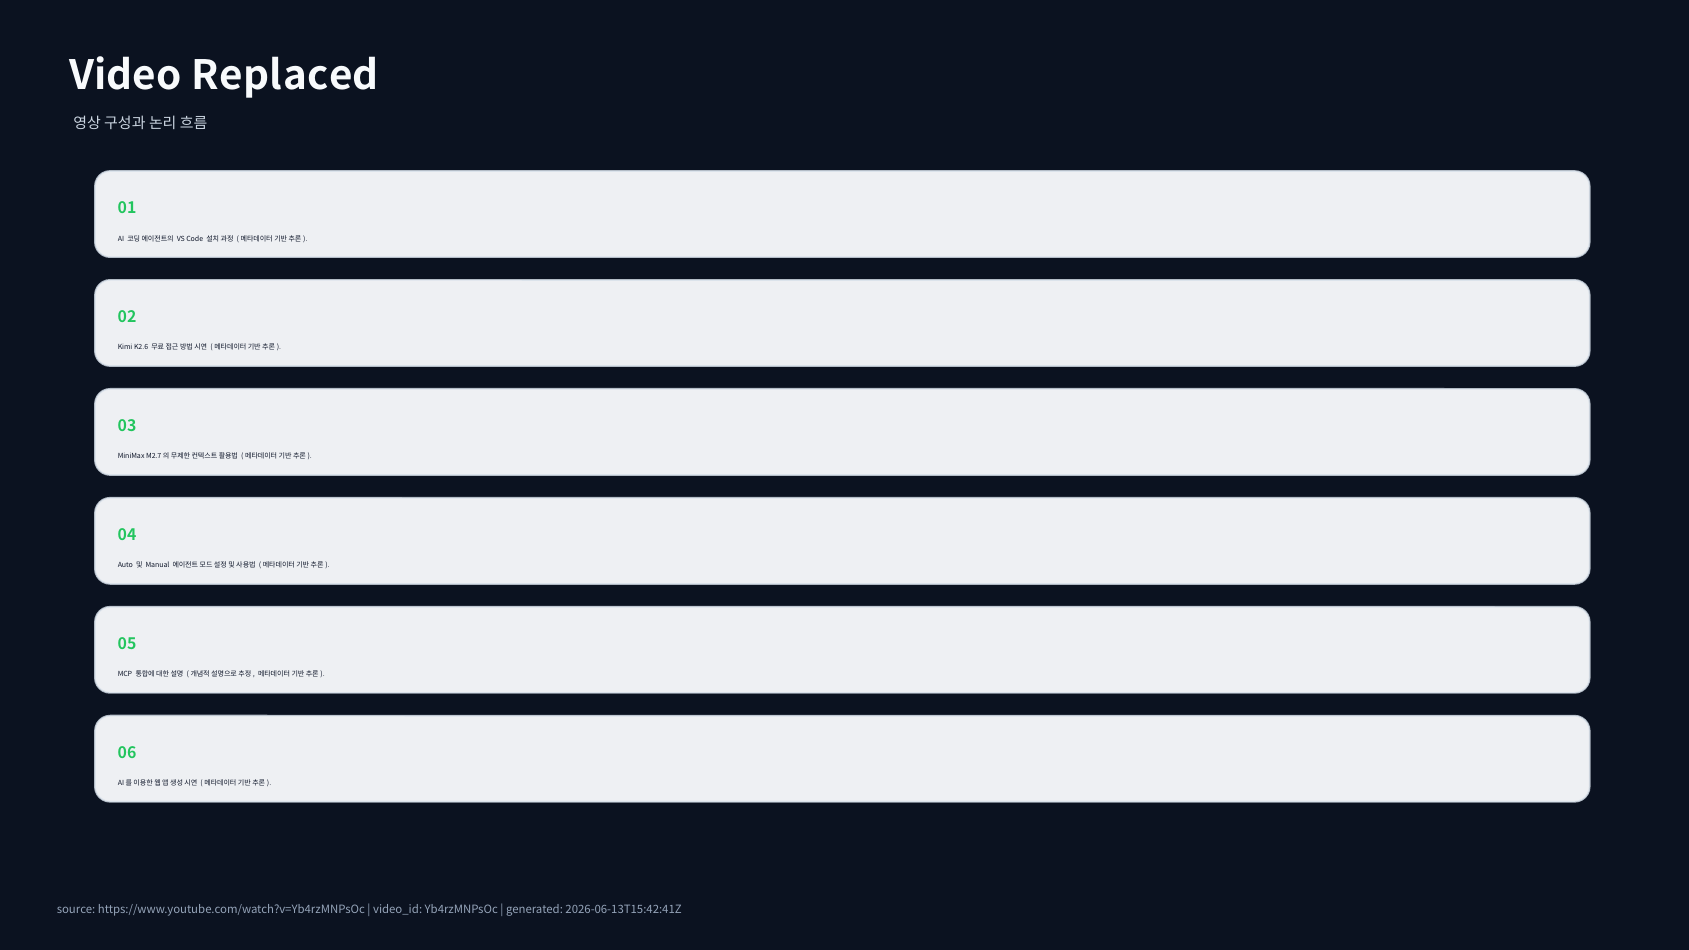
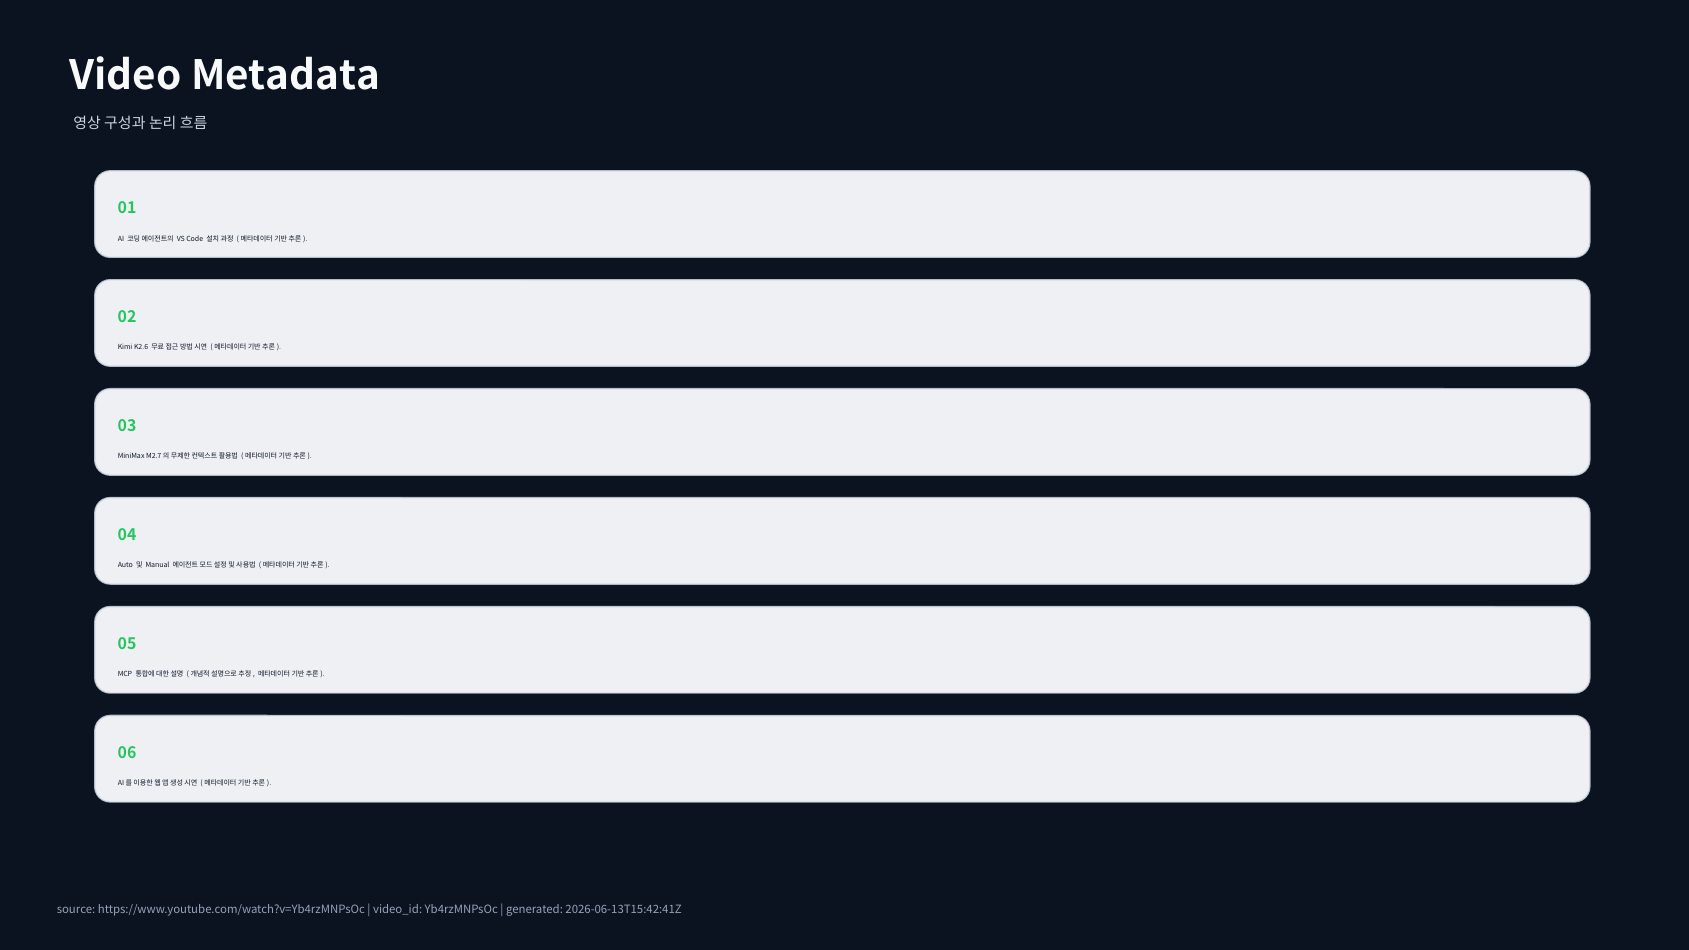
Replaced: Replaced -> Metadata (286, 76)
